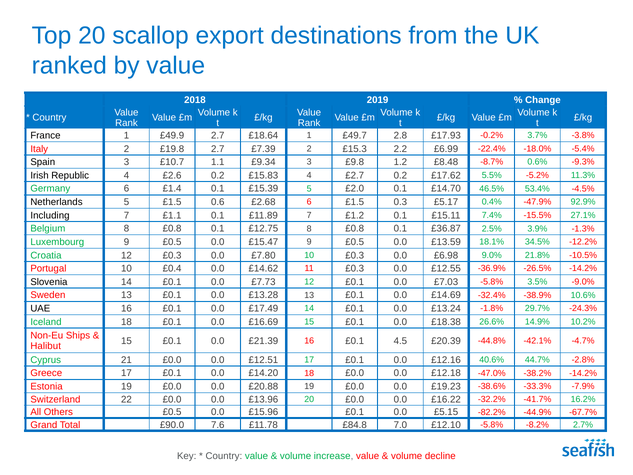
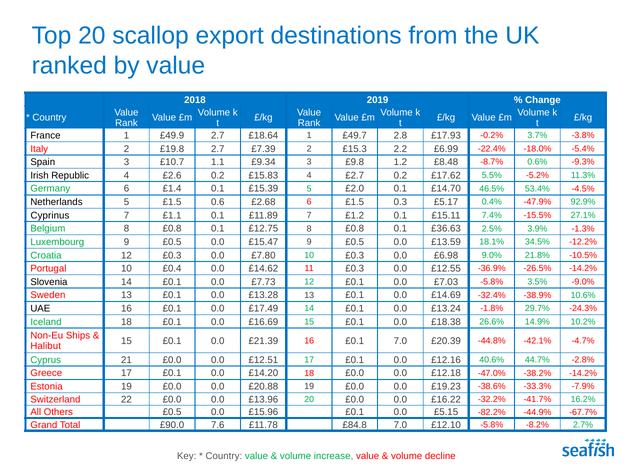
Including: Including -> Cyprinus (50, 215)
£36.87: £36.87 -> £36.63 (446, 229)
£0.1 4.5: 4.5 -> 7.0 (400, 341)
